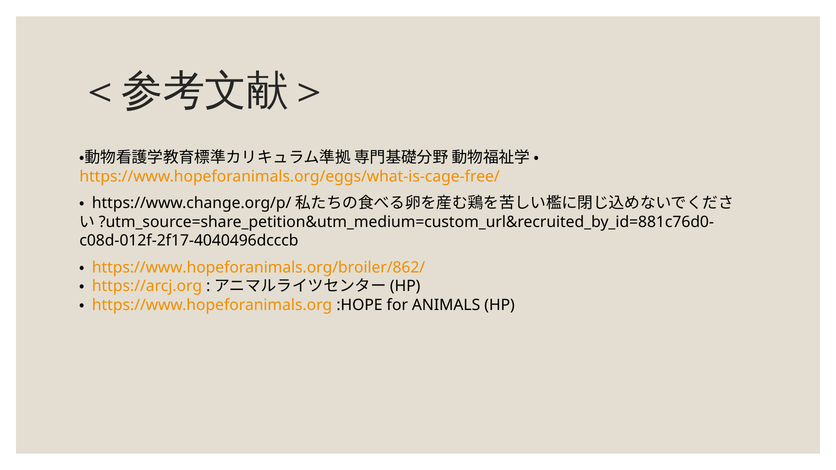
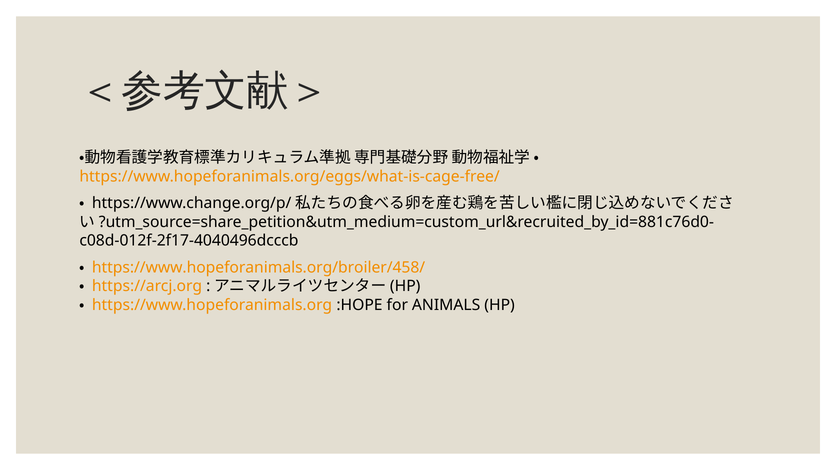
https://www.hopeforanimals.org/broiler/862/: https://www.hopeforanimals.org/broiler/862/ -> https://www.hopeforanimals.org/broiler/458/ (259, 268)
